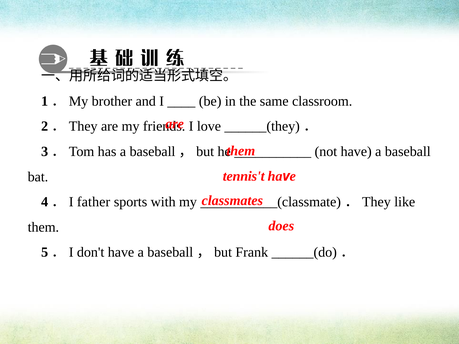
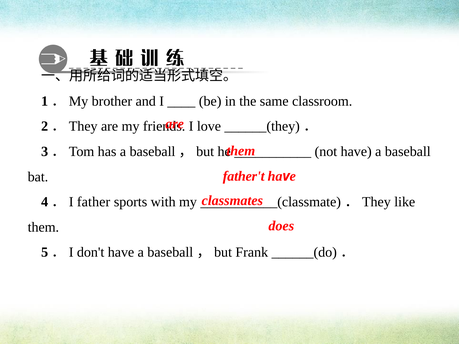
tennis't: tennis't -> father't (244, 176)
